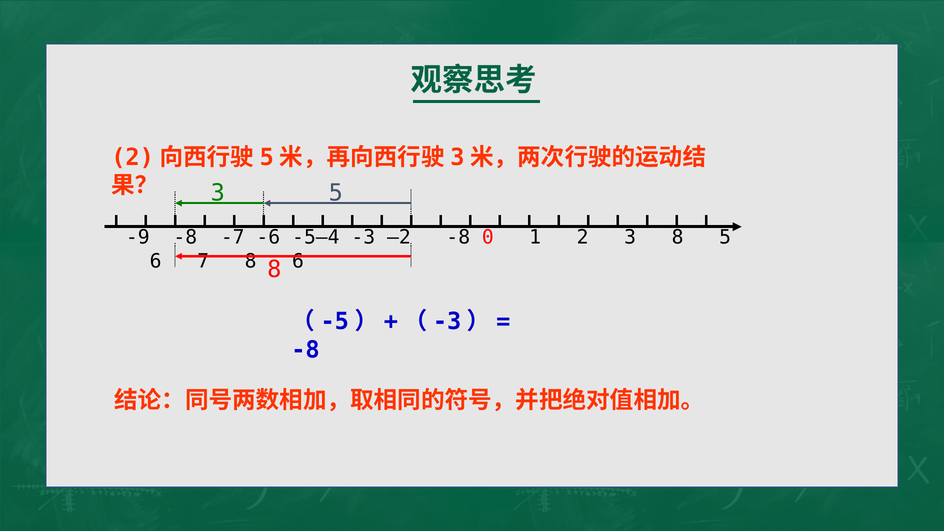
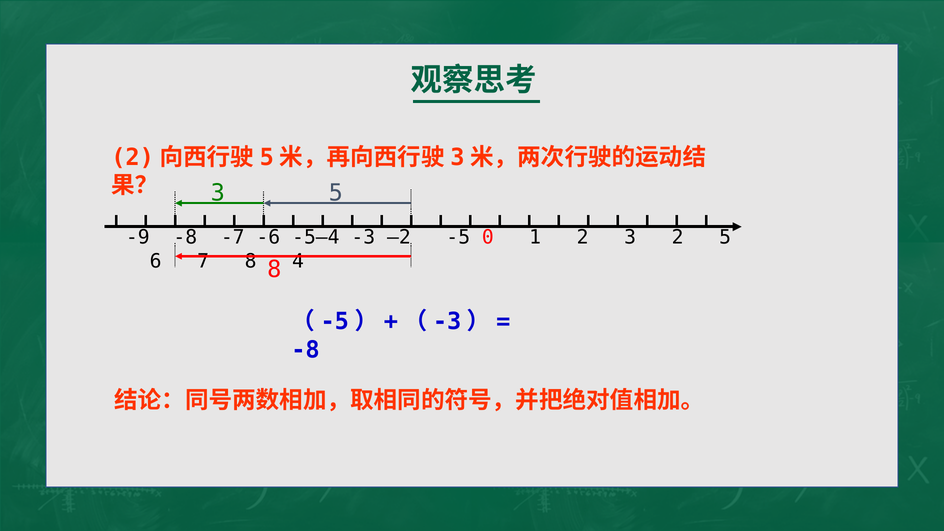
–2 -8: -8 -> -5 (458, 237)
3 8: 8 -> 2 (678, 237)
8 6: 6 -> 4 (298, 261)
